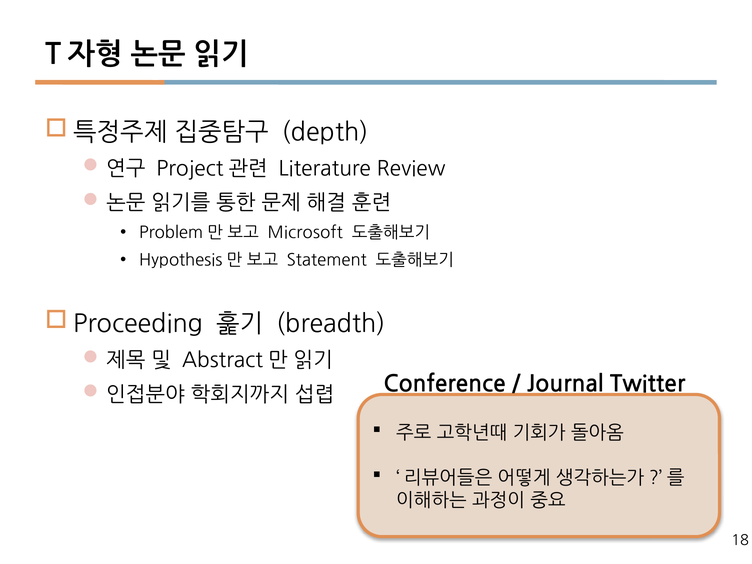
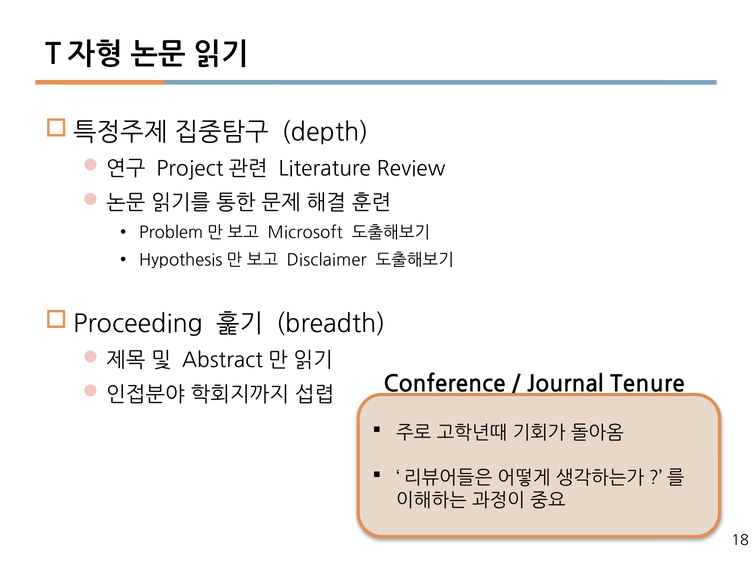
Statement: Statement -> Disclaimer (327, 260)
Twitter: Twitter -> Tenure (647, 384)
